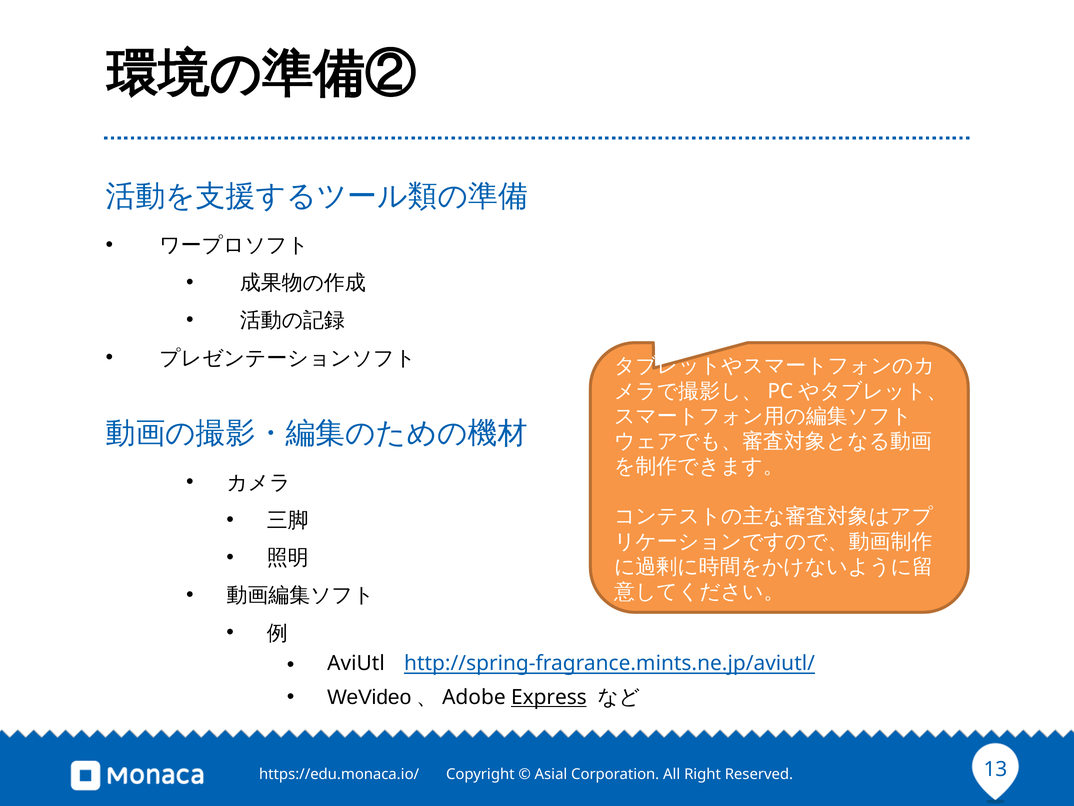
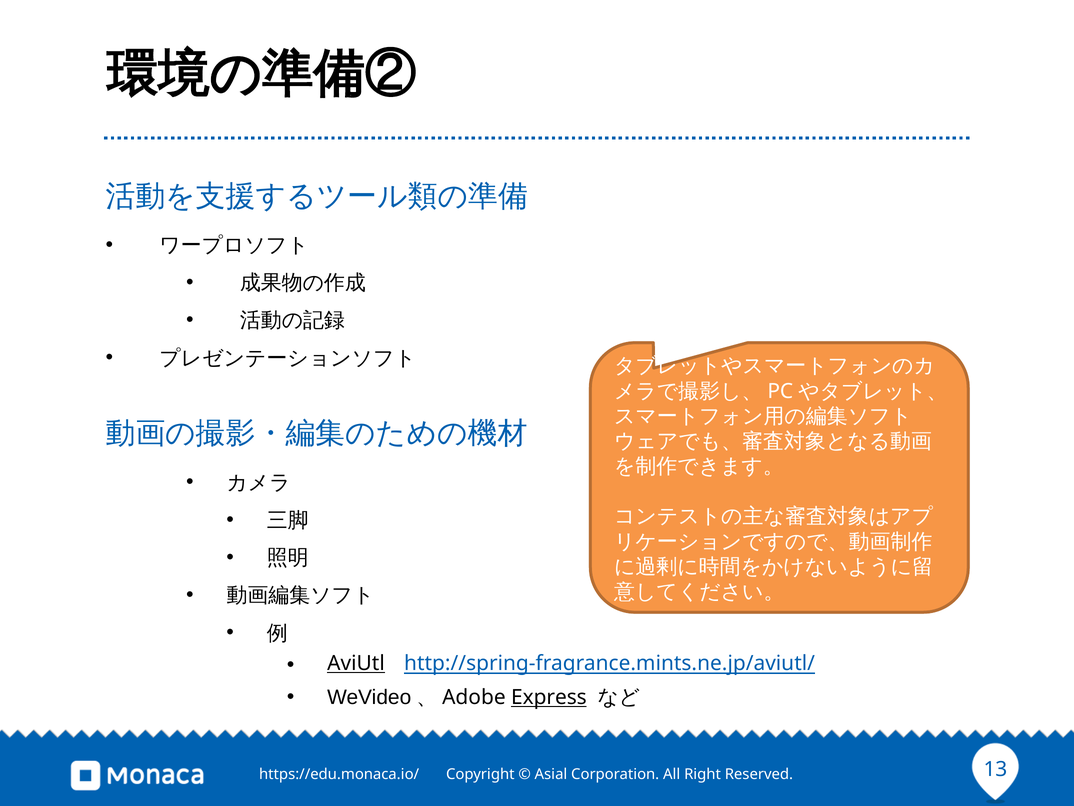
AviUtl underline: none -> present (356, 663)
